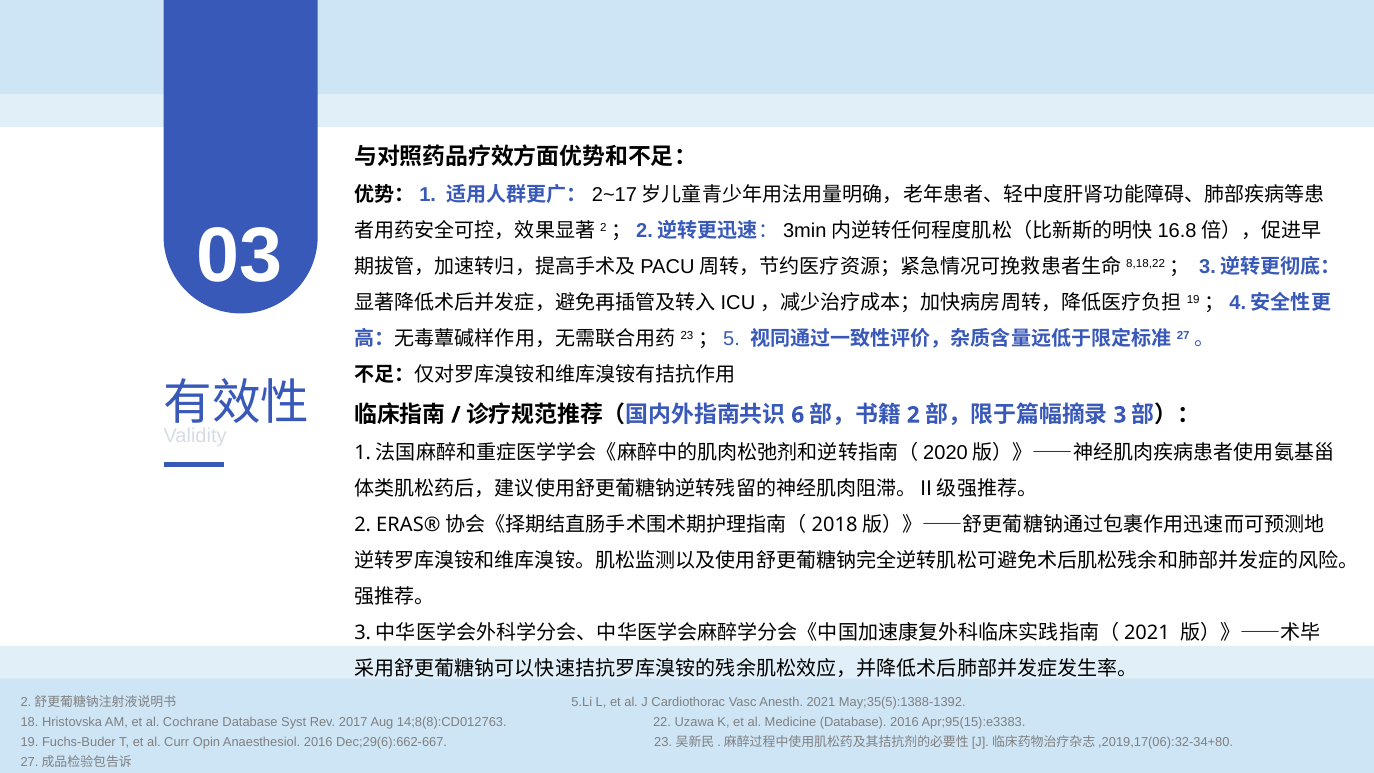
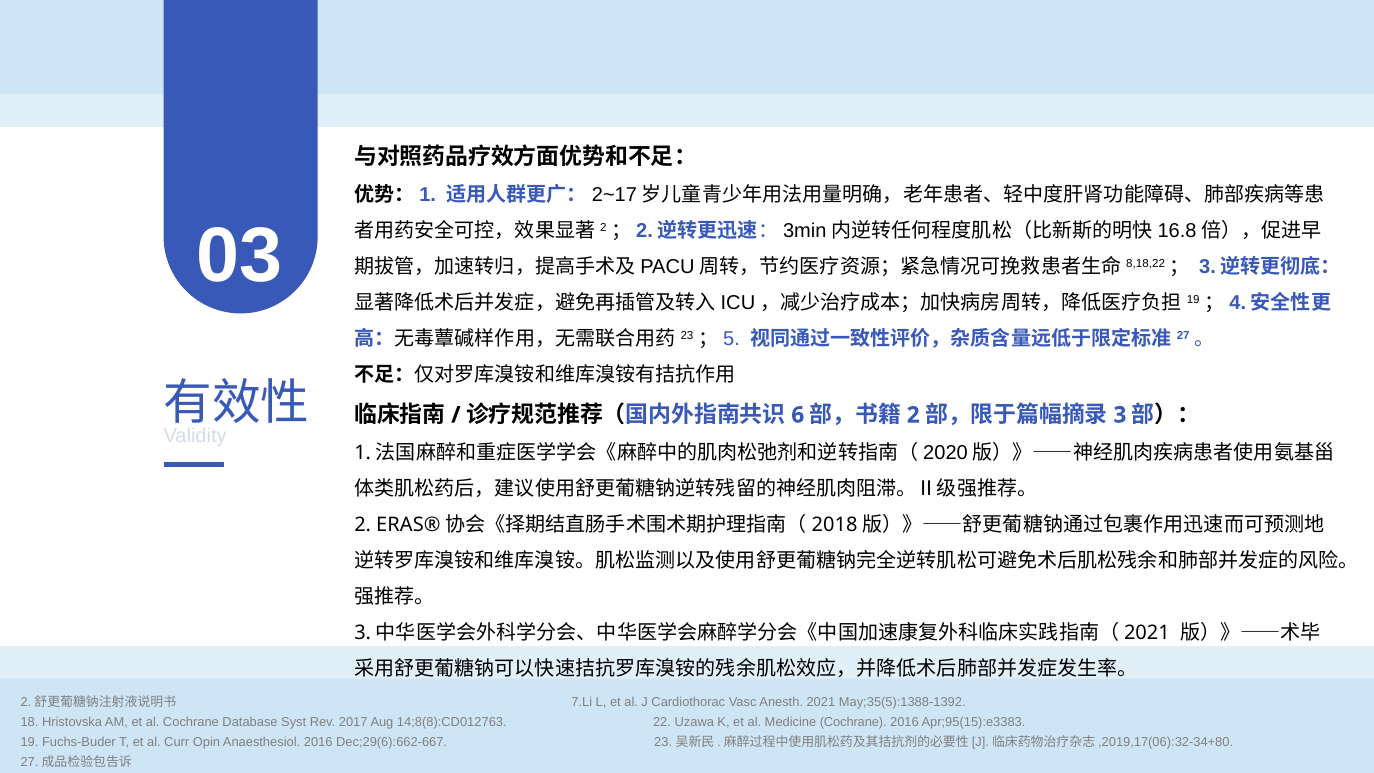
5.Li: 5.Li -> 7.Li (582, 702)
Medicine Database: Database -> Cochrane (853, 722)
